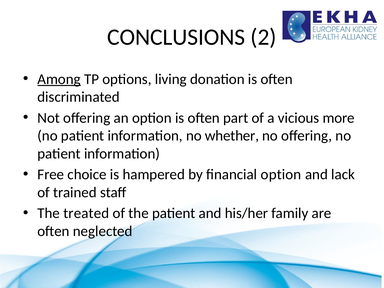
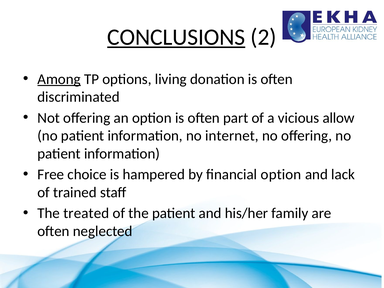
CONCLUSIONS underline: none -> present (176, 37)
more: more -> allow (339, 118)
whether: whether -> internet (232, 136)
